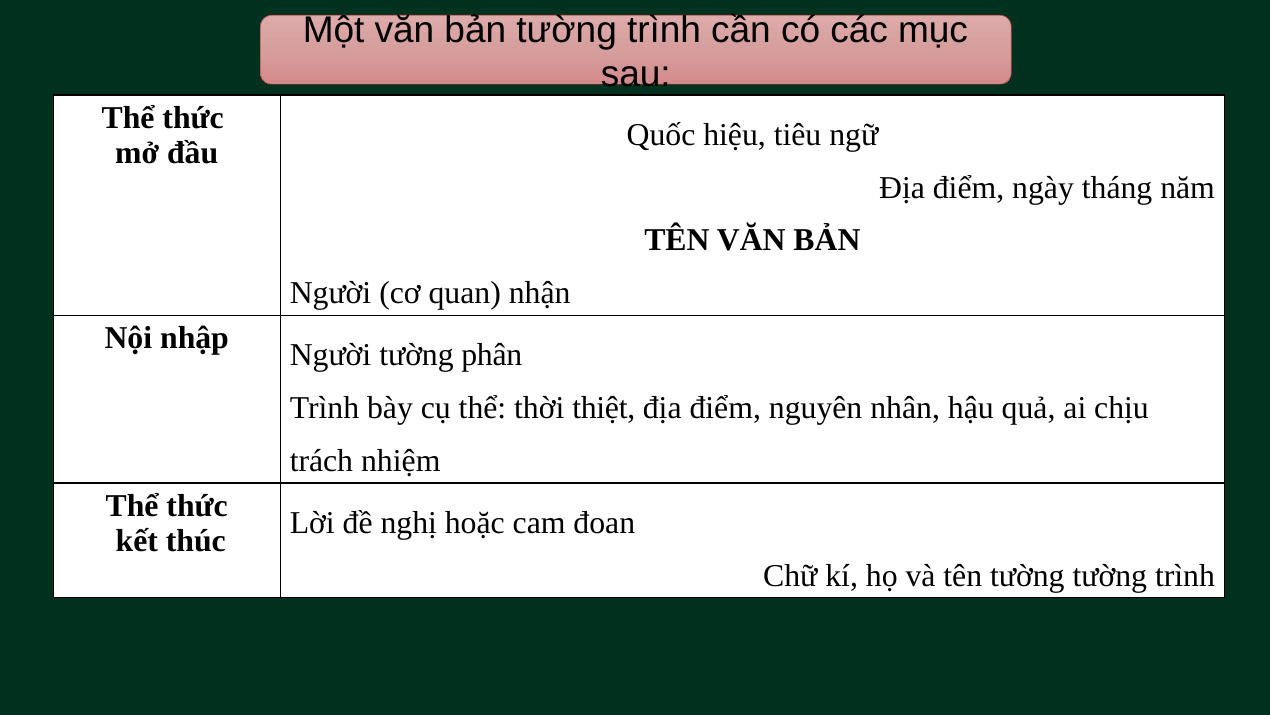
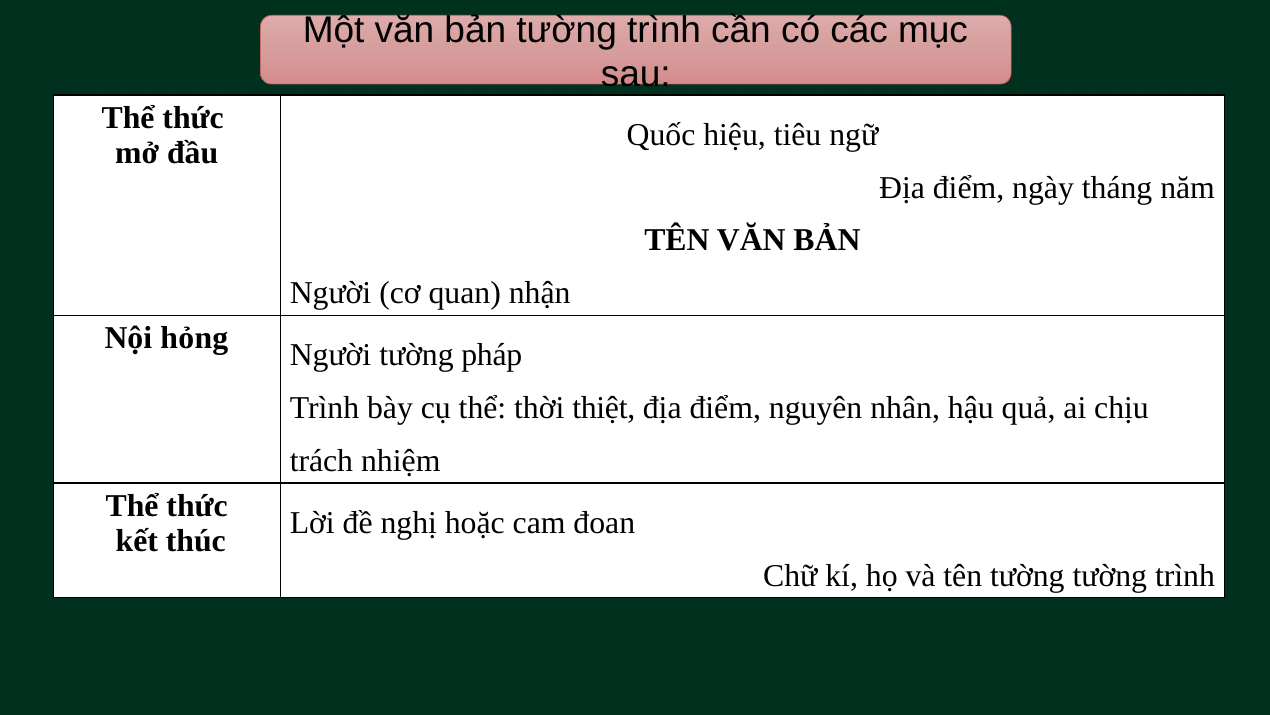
nhập: nhập -> hỏng (194, 338)
phân: phân -> pháp (492, 355)
